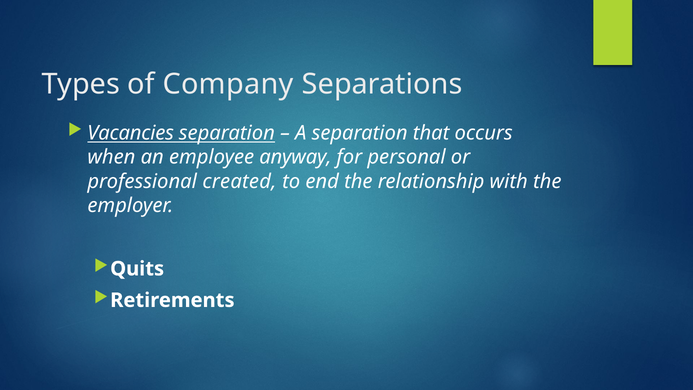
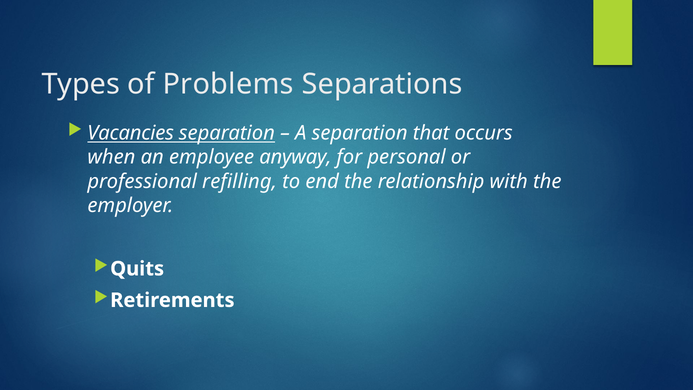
Company: Company -> Problems (228, 84)
created: created -> refilling (239, 181)
